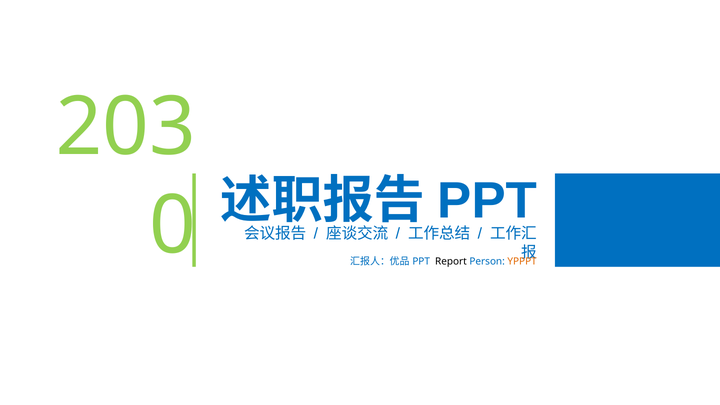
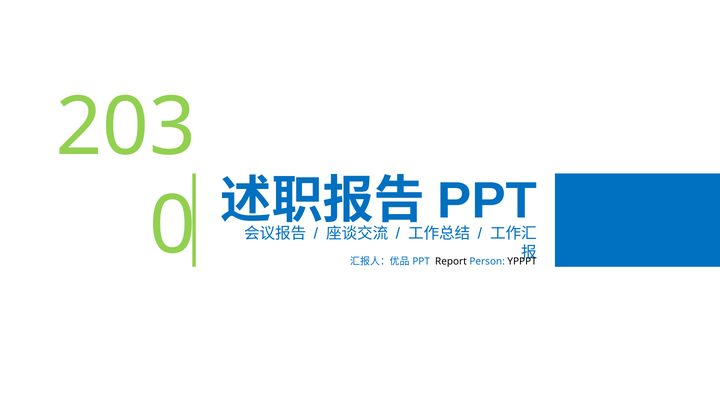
YPPPT colour: orange -> black (522, 261)
